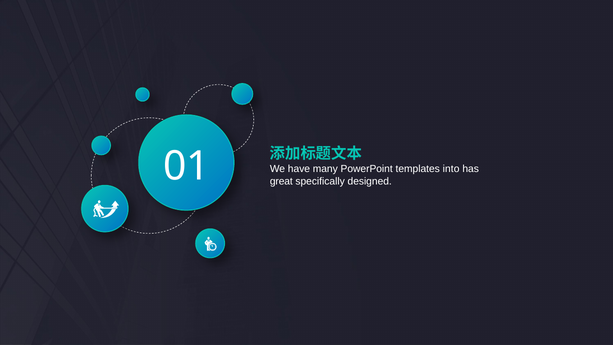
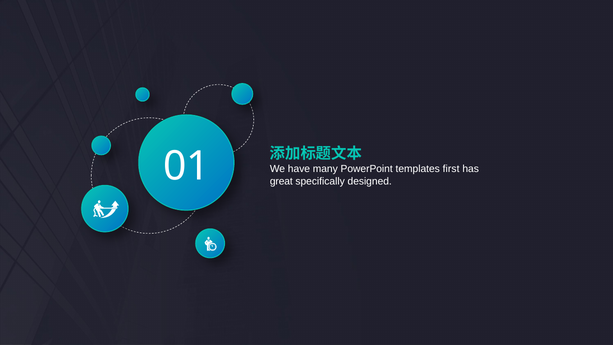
into: into -> first (451, 169)
